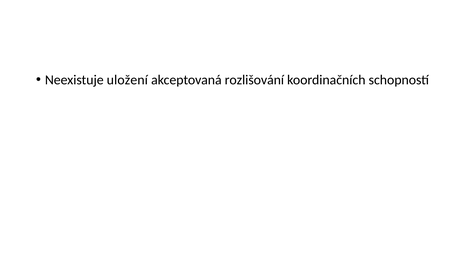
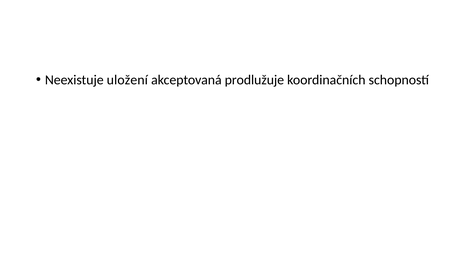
rozlišování: rozlišování -> prodlužuje (254, 80)
